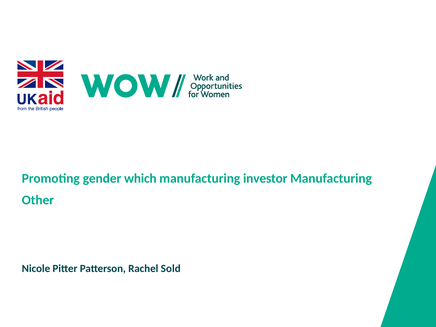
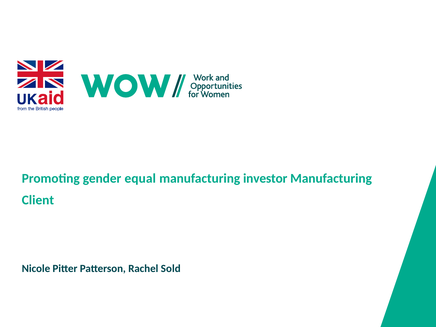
which: which -> equal (140, 178)
Other: Other -> Client (38, 200)
